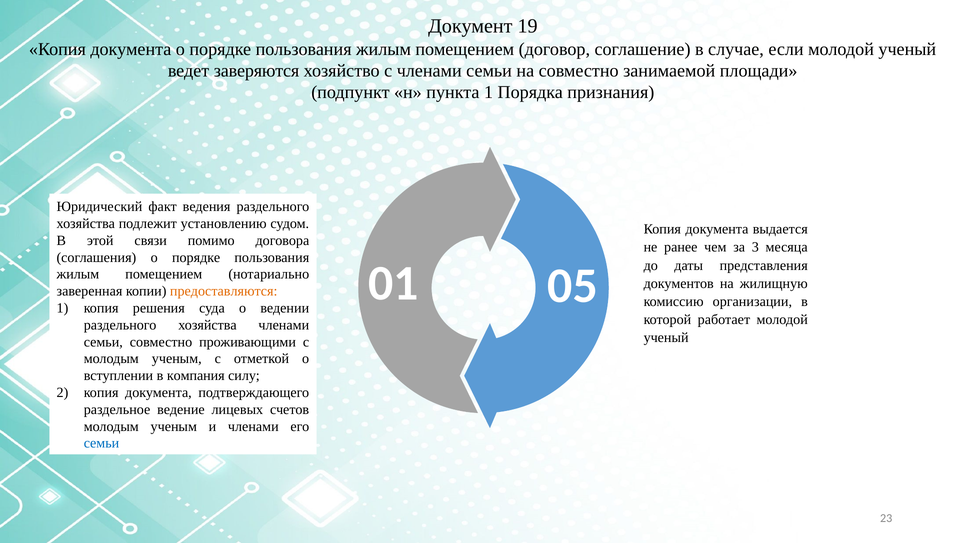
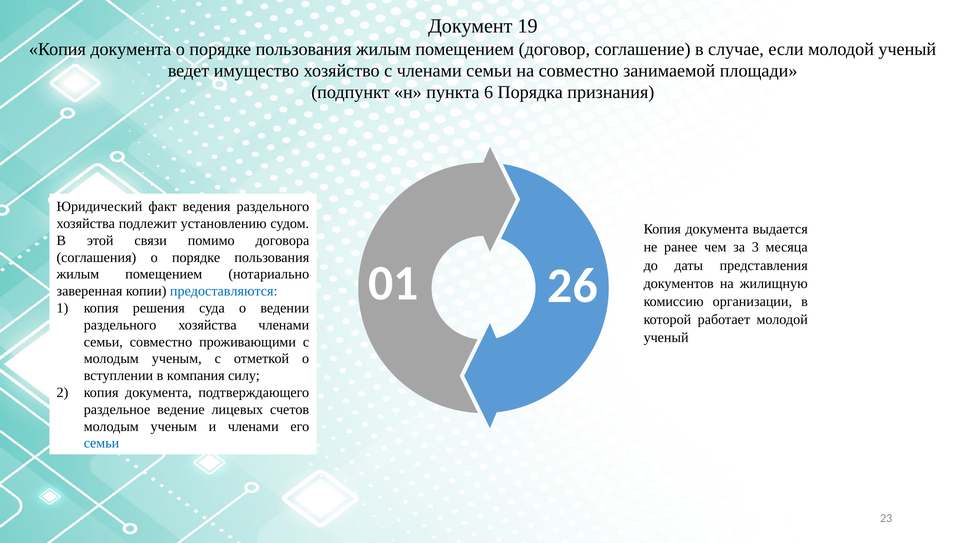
заверяются: заверяются -> имущество (256, 71)
пункта 1: 1 -> 6 (489, 93)
05: 05 -> 26 (573, 286)
предоставляются colour: orange -> blue (224, 291)
